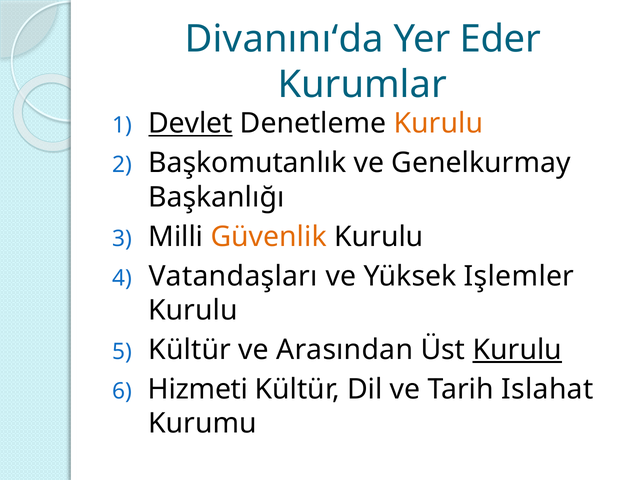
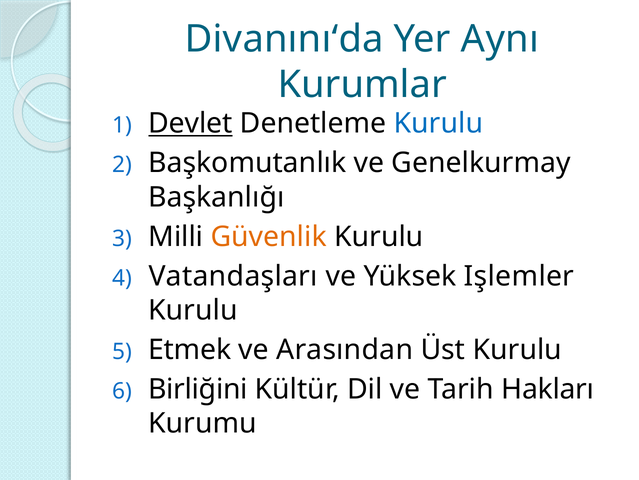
Eder: Eder -> Aynı (500, 39)
Kurulu colour: orange -> blue (438, 123)
Kültür: Kültür -> Etmek (190, 349)
Kurulu underline: present -> none (517, 349)
Hizmeti: Hizmeti -> Birliğini (198, 389)
Islahat: Islahat -> Hakları (548, 389)
